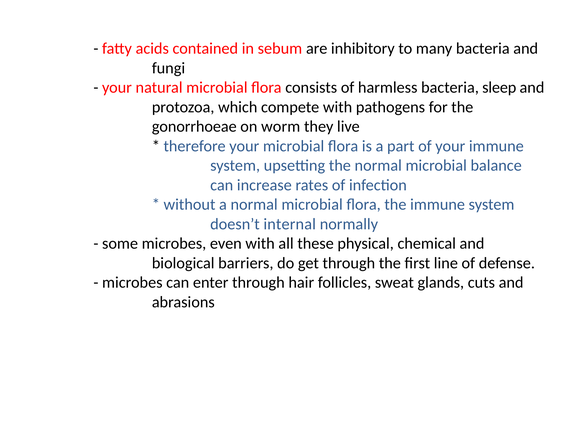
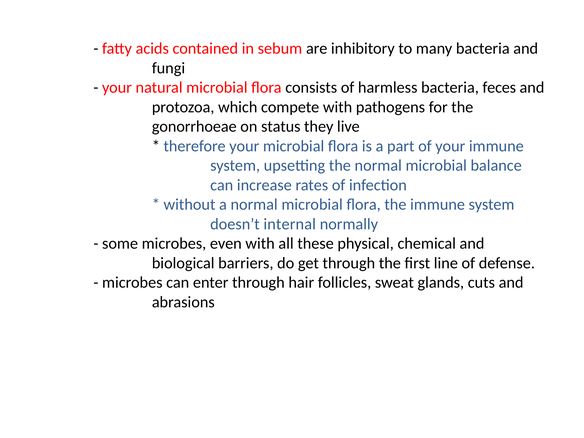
sleep: sleep -> feces (499, 88)
worm: worm -> status (281, 127)
